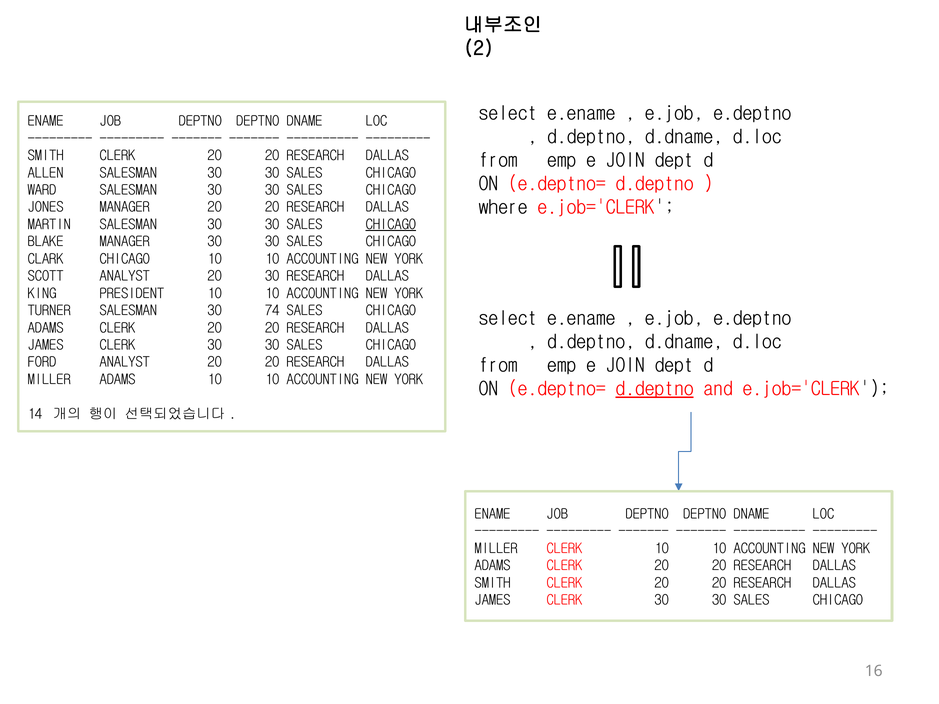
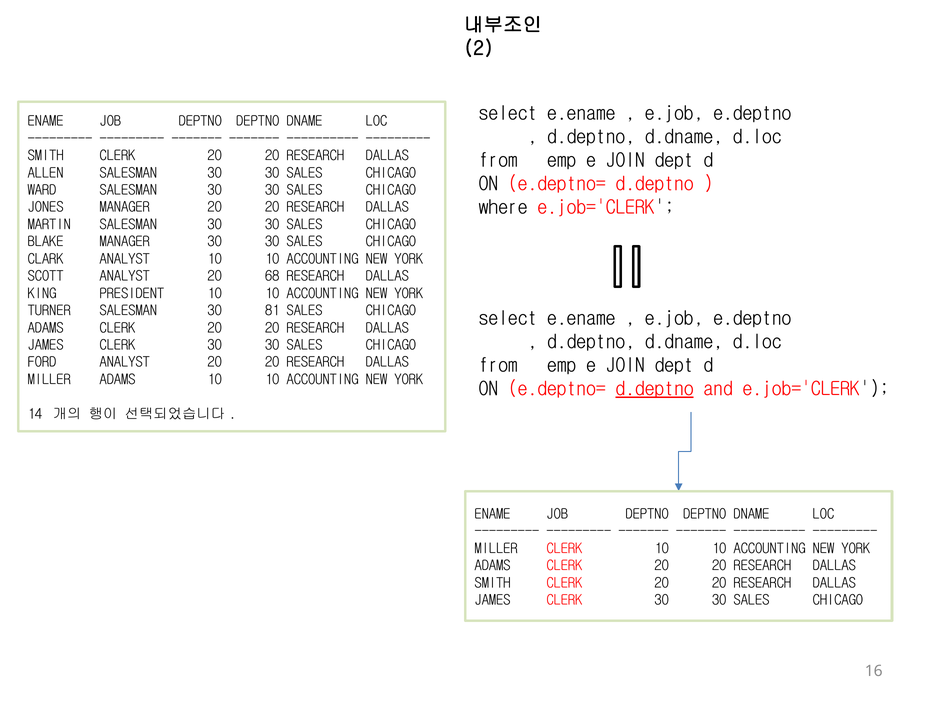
CHICAGO underline: present -> none (391, 225)
CLARK CHICAGO: CHICAGO -> ANALYST (125, 259)
20 30: 30 -> 68 (272, 276)
74: 74 -> 81 (272, 311)
